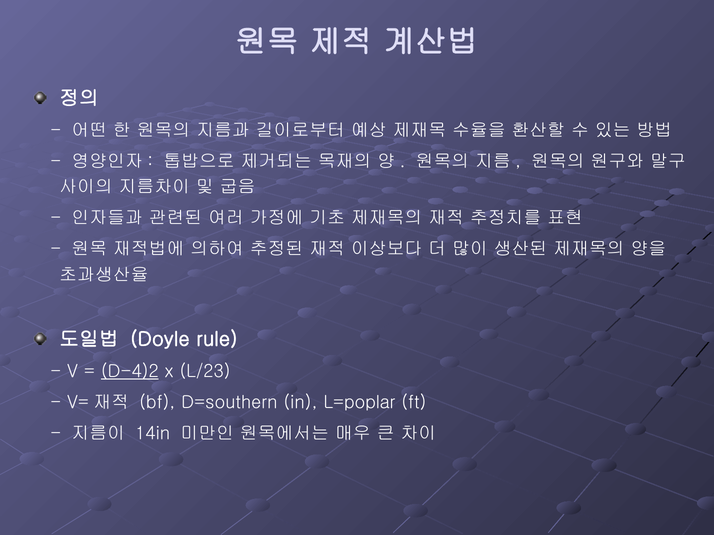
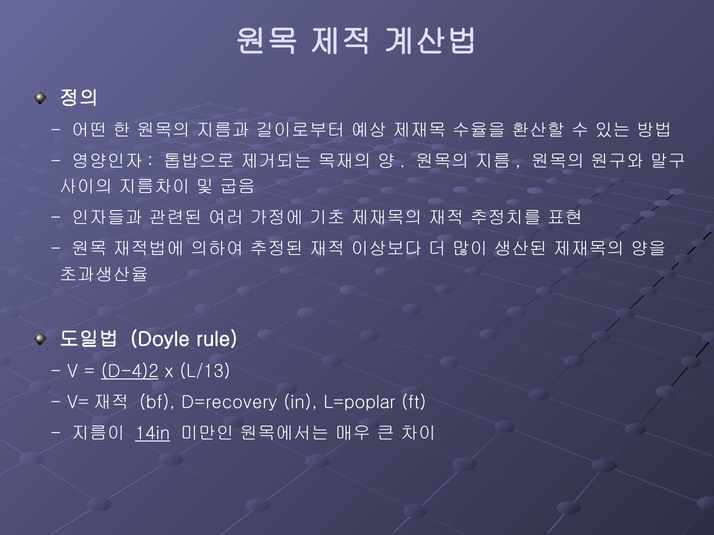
L/23: L/23 -> L/13 (205, 372)
D=southern: D=southern -> D=recovery (229, 403)
14in underline: none -> present (153, 434)
